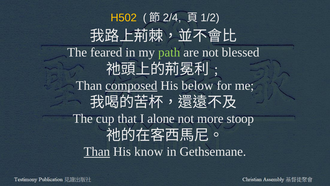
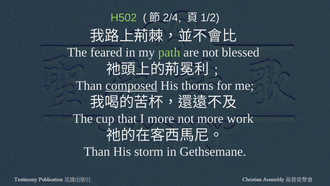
H502 colour: yellow -> light green (124, 18)
below: below -> thorns (197, 85)
I alone: alone -> more (161, 118)
stoop: stoop -> work (240, 118)
Than underline: present -> none (97, 151)
know: know -> storm (149, 151)
